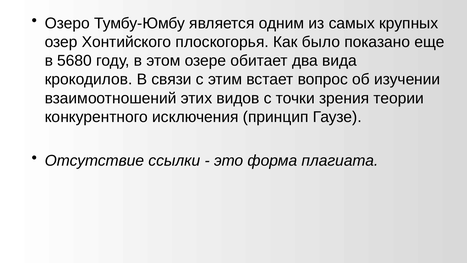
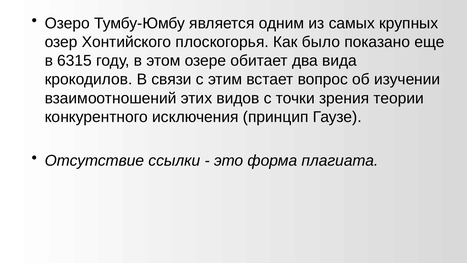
5680: 5680 -> 6315 (75, 61)
